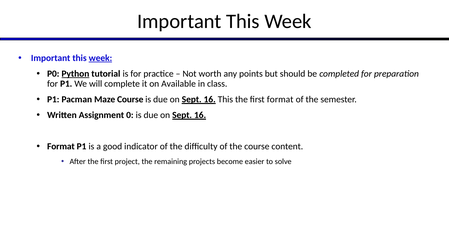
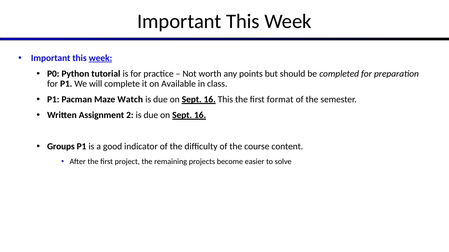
Python underline: present -> none (75, 74)
Maze Course: Course -> Watch (130, 100)
0: 0 -> 2 (130, 115)
Format: Format -> Groups (61, 147)
